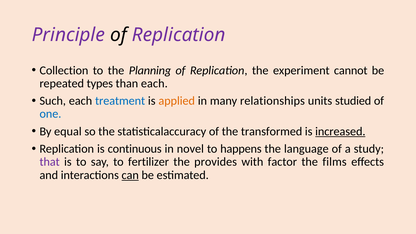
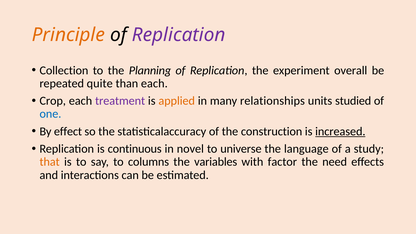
Principle colour: purple -> orange (68, 35)
cannot: cannot -> overall (351, 70)
types: types -> quite (100, 83)
Such: Such -> Crop (53, 101)
treatment colour: blue -> purple (120, 101)
equal: equal -> effect (68, 131)
transformed: transformed -> construction (272, 131)
happens: happens -> universe (241, 149)
that colour: purple -> orange (50, 162)
fertilizer: fertilizer -> columns (149, 162)
provides: provides -> variables (216, 162)
films: films -> need (335, 162)
can underline: present -> none (130, 175)
